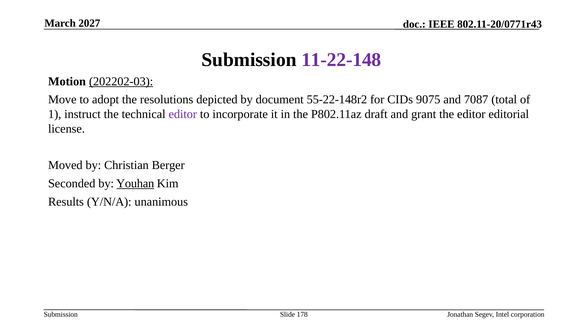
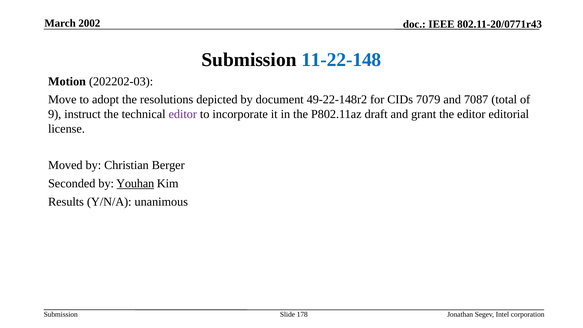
2027: 2027 -> 2002 (89, 23)
11-22-148 colour: purple -> blue (341, 60)
202202-03 underline: present -> none (121, 81)
55-22-148r2: 55-22-148r2 -> 49-22-148r2 (337, 100)
9075: 9075 -> 7079 (428, 100)
1: 1 -> 9 (55, 114)
